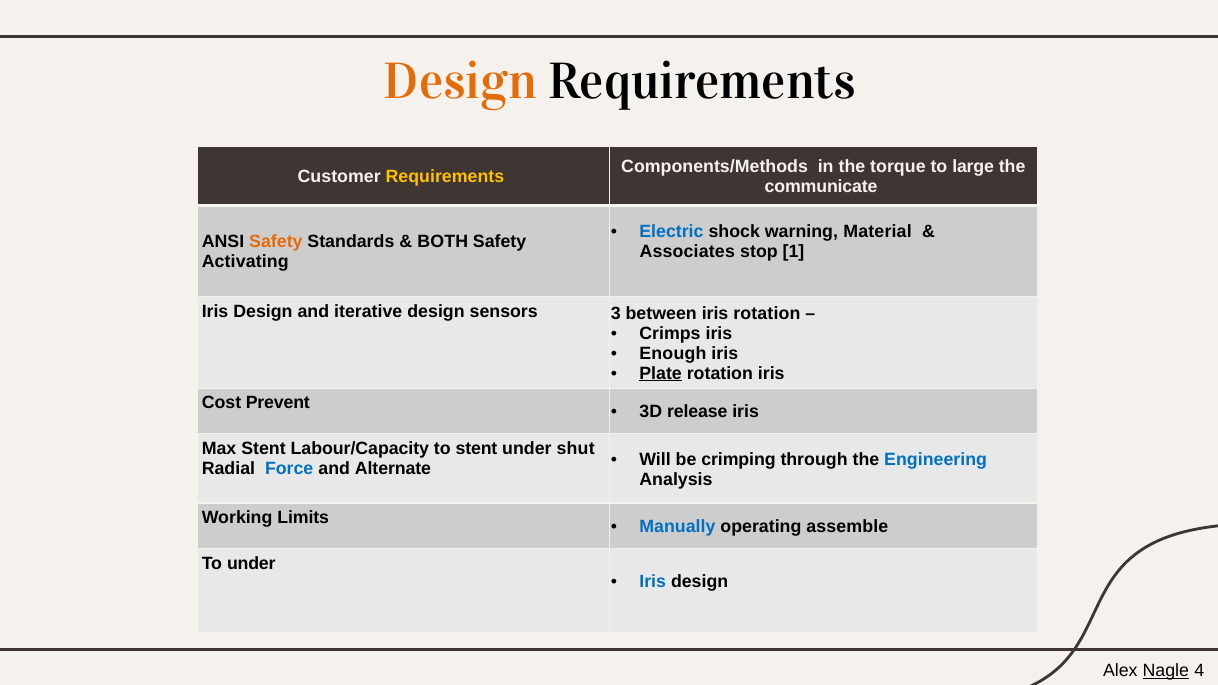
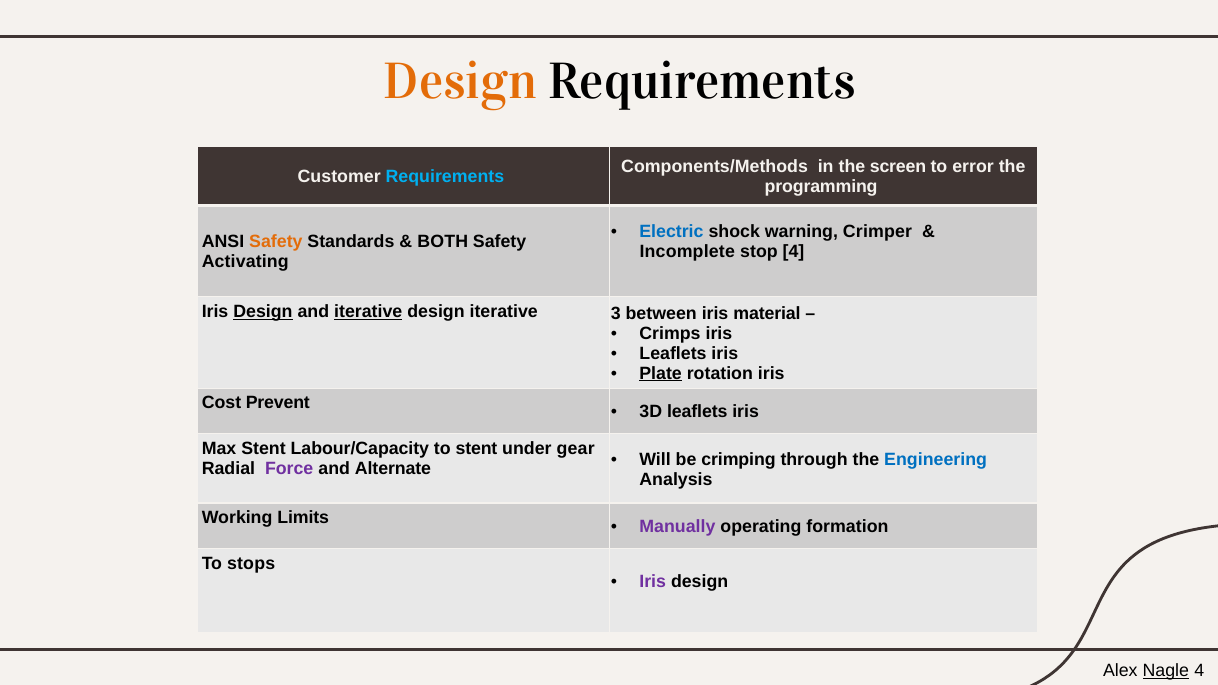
torque: torque -> screen (898, 167)
large: large -> error (973, 167)
Requirements colour: yellow -> light blue (445, 177)
communicate: communicate -> programming (821, 187)
Material: Material -> Crimper (878, 232)
Associates: Associates -> Incomplete (687, 252)
stop 1: 1 -> 4 (794, 252)
Design underline: none -> present (263, 312)
iterative underline: none -> present (368, 312)
design sensors: sensors -> iterative (504, 312)
iris rotation: rotation -> material (767, 313)
Enough: Enough -> Leaflets (673, 353)
3D release: release -> leaflets (697, 412)
shut: shut -> gear (576, 449)
Force colour: blue -> purple (289, 469)
Manually colour: blue -> purple (677, 527)
assemble: assemble -> formation (847, 527)
To under: under -> stops (251, 564)
Iris colour: blue -> purple (653, 581)
